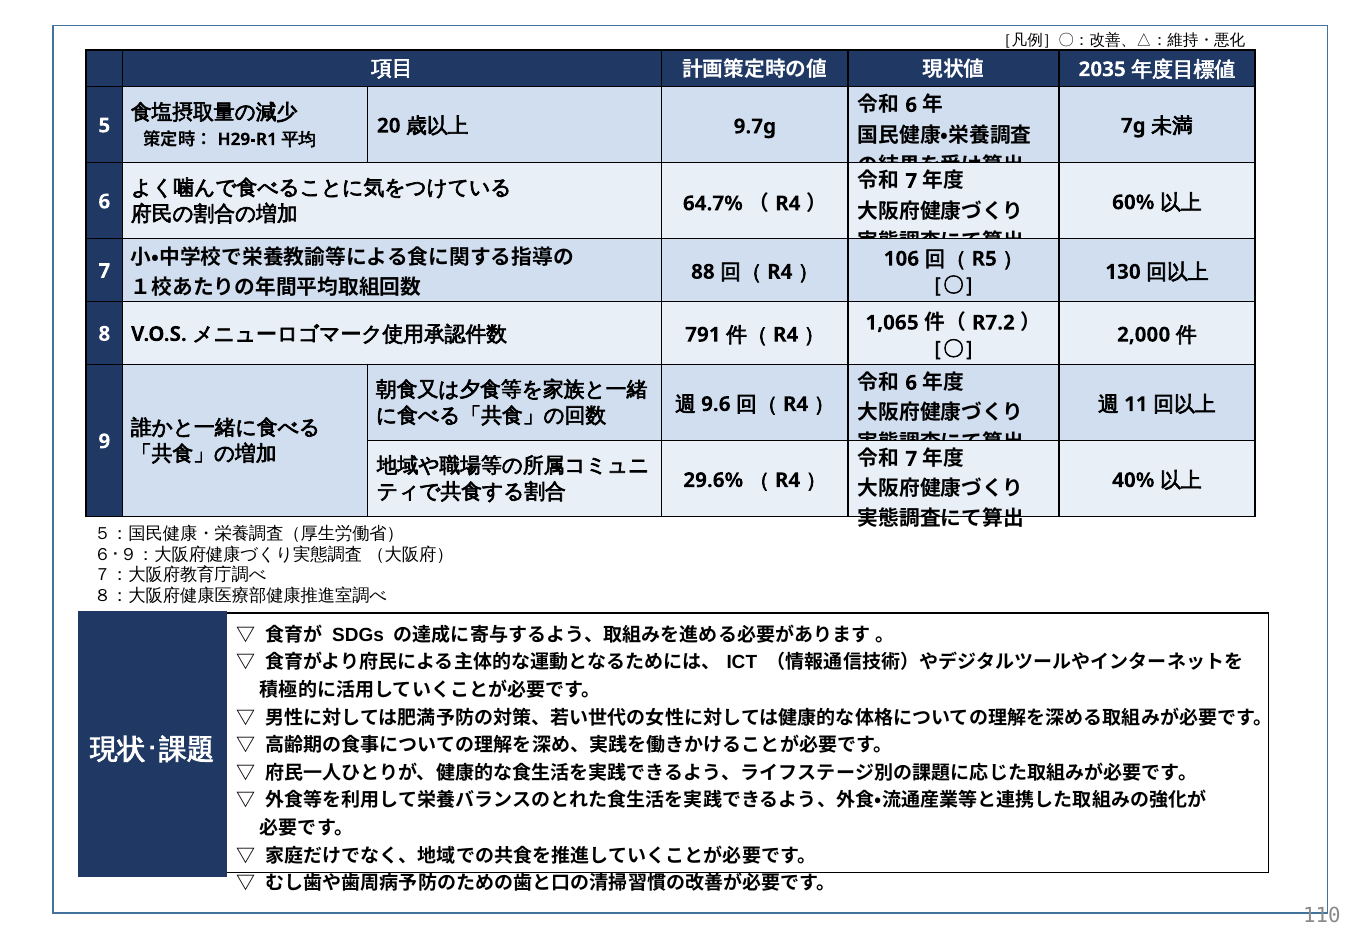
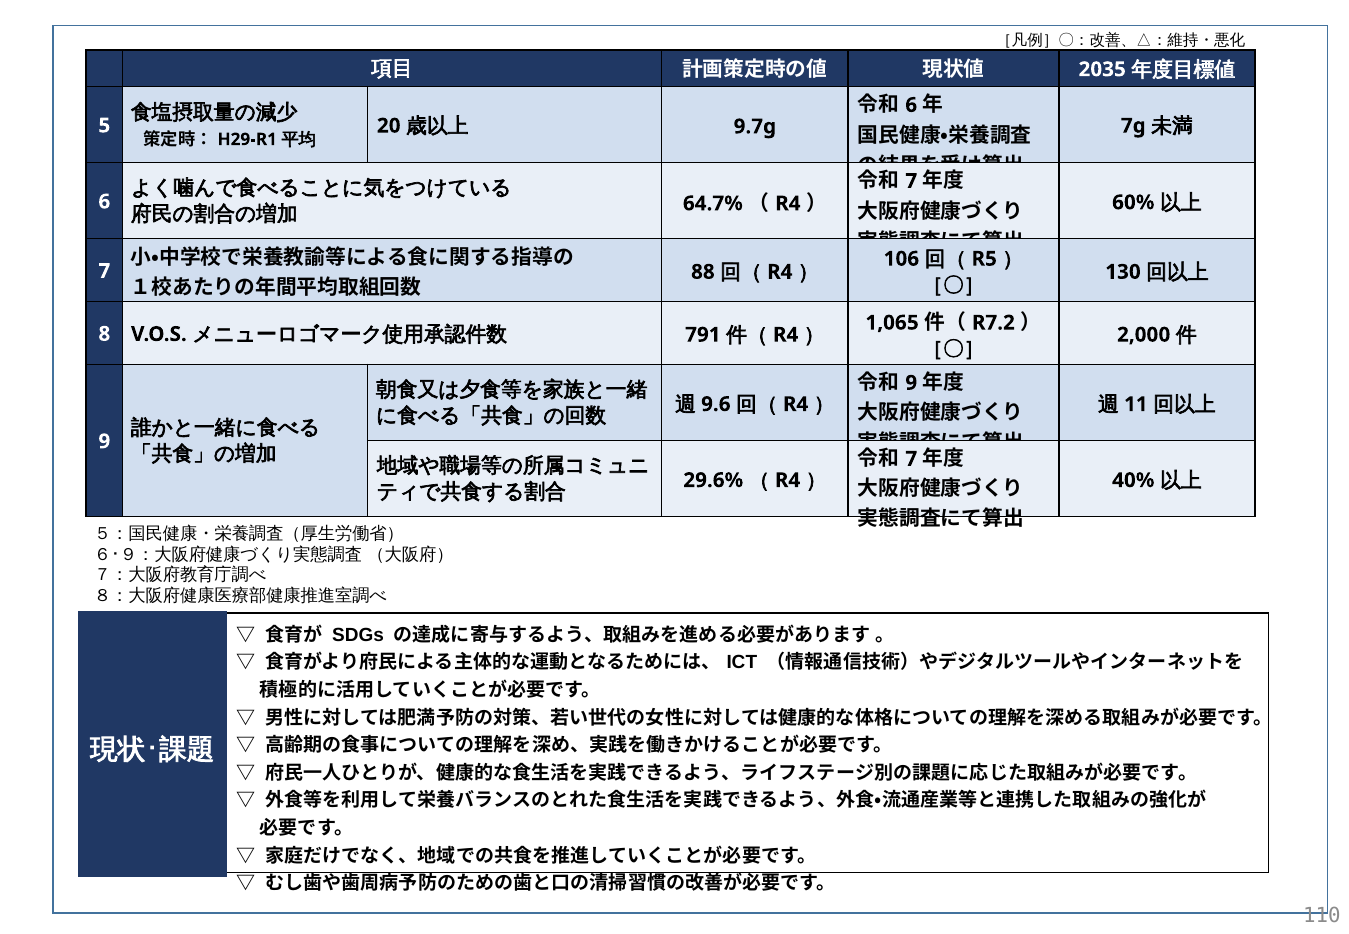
6: 6 -> 9 (911, 383)
